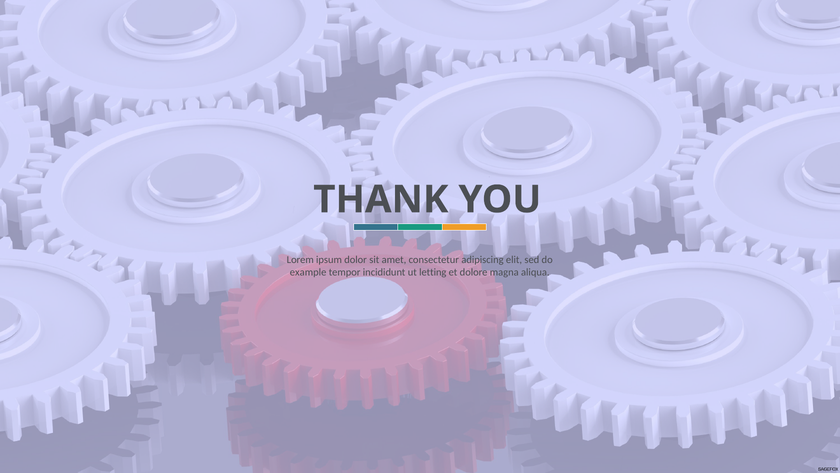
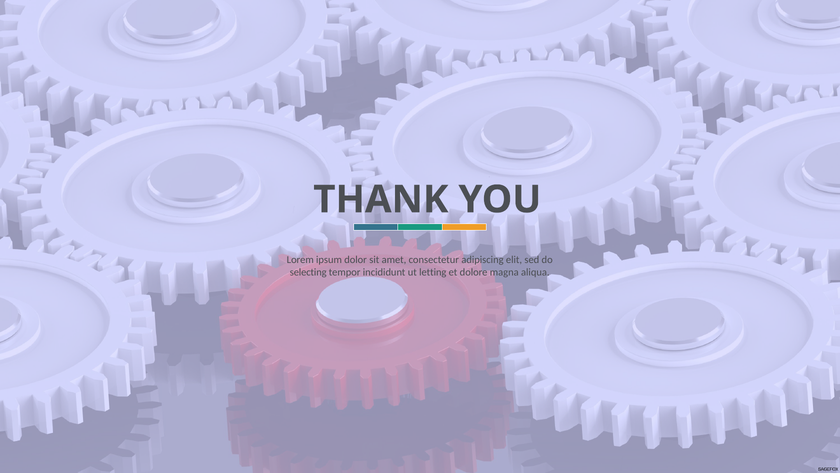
example: example -> selecting (308, 272)
